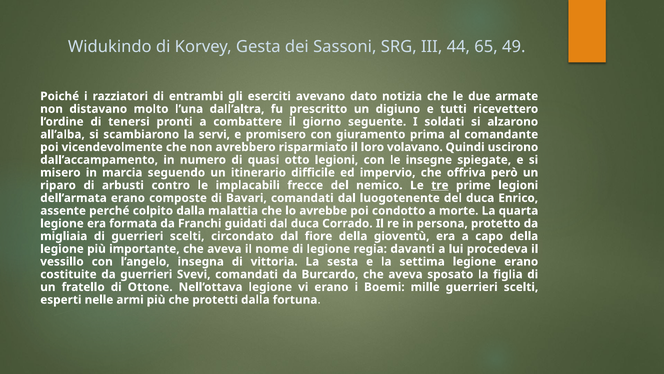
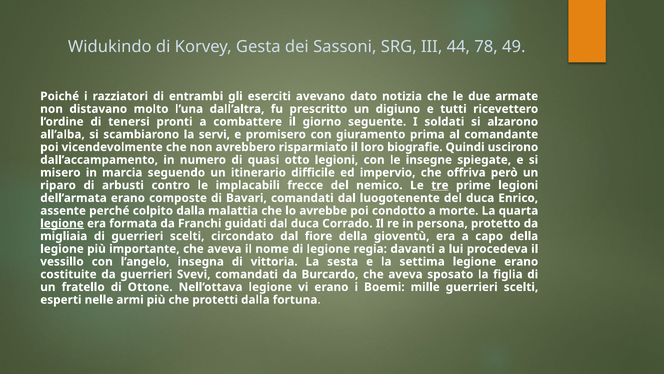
65: 65 -> 78 (486, 47)
volavano: volavano -> biografie (415, 147)
legione underline: none -> present (62, 223)
